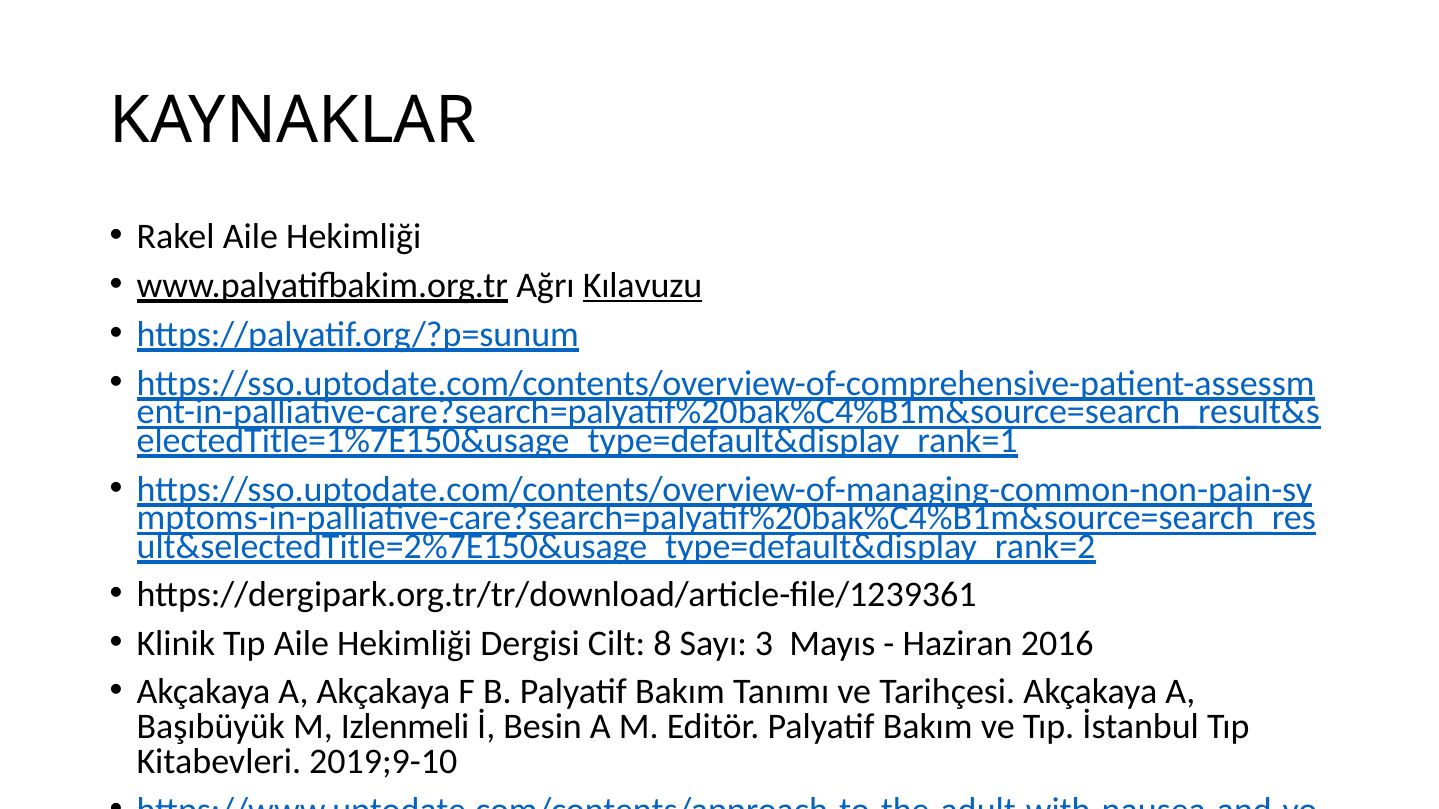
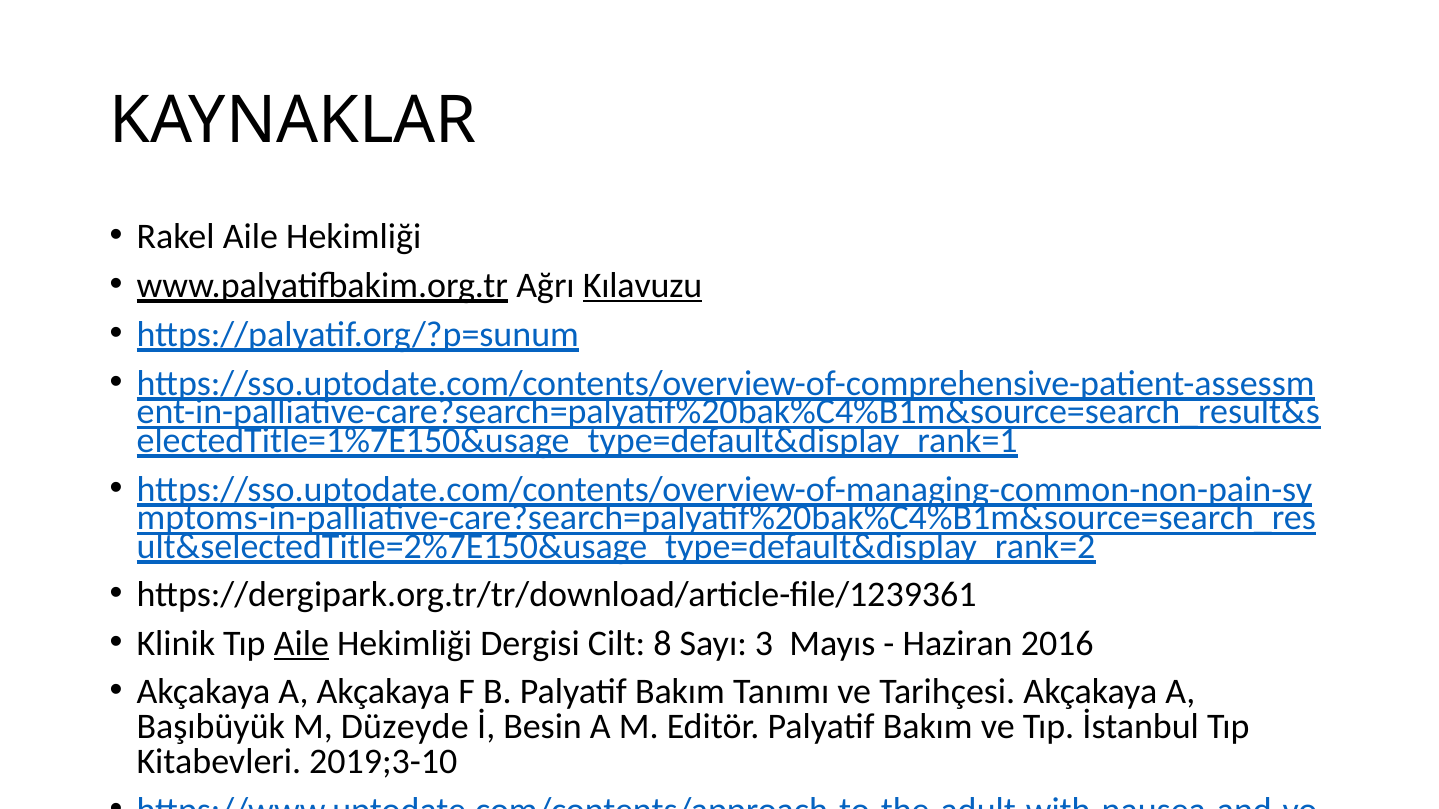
Aile underline: none -> present (301, 644)
Izlenmeli: Izlenmeli -> Düzeyde (405, 727)
2019;9-10: 2019;9-10 -> 2019;3-10 (383, 762)
